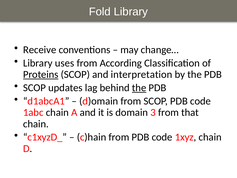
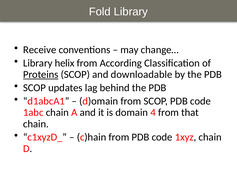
uses: uses -> helix (65, 63)
interpretation: interpretation -> downloadable (142, 74)
the underline: present -> none (139, 88)
3: 3 -> 4 (153, 112)
